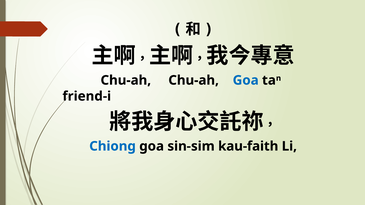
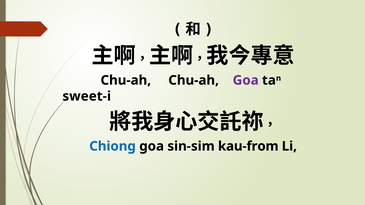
Goa colour: blue -> purple (246, 80)
friend-i: friend-i -> sweet-i (87, 96)
kau-faith: kau-faith -> kau-from (248, 146)
